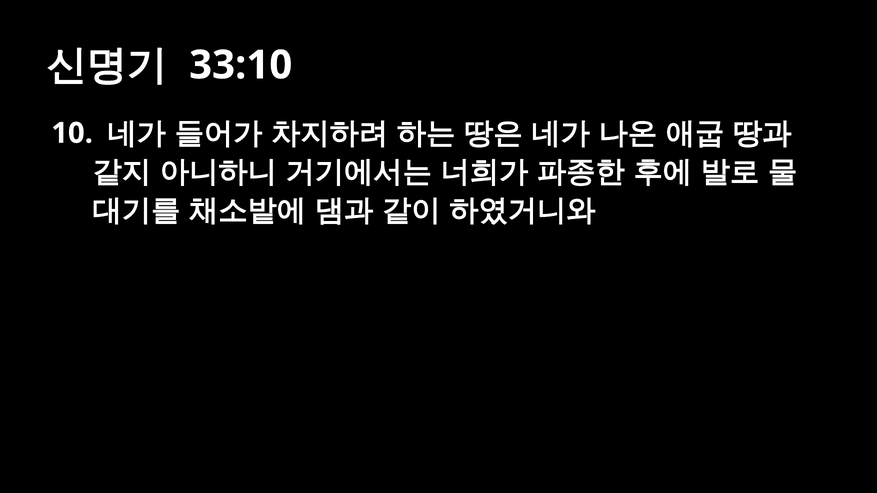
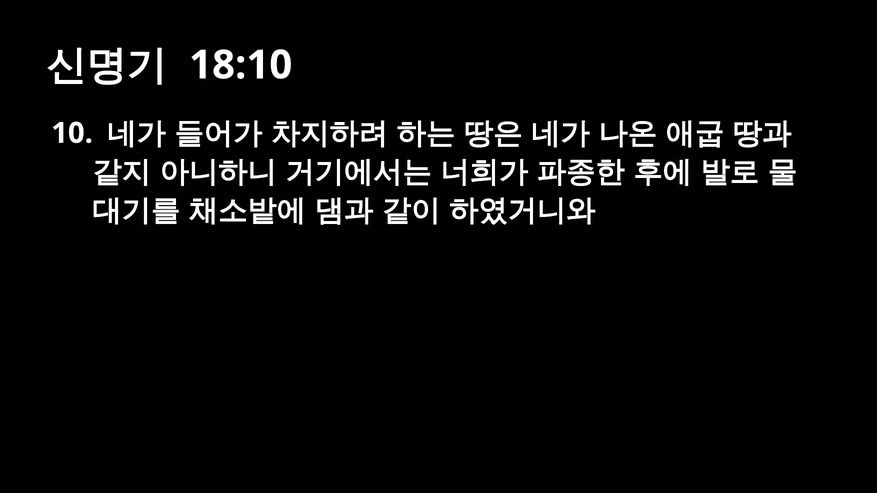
33:10: 33:10 -> 18:10 (241, 65)
